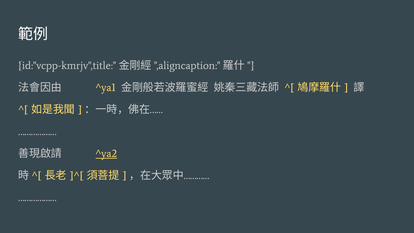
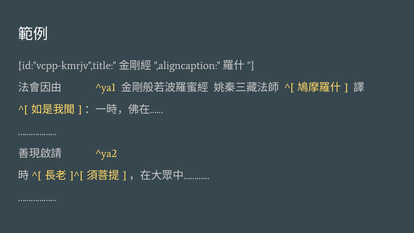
^ya2 underline: present -> none (106, 153)
